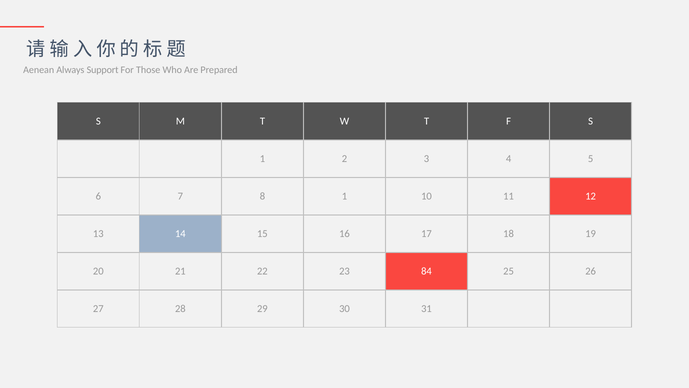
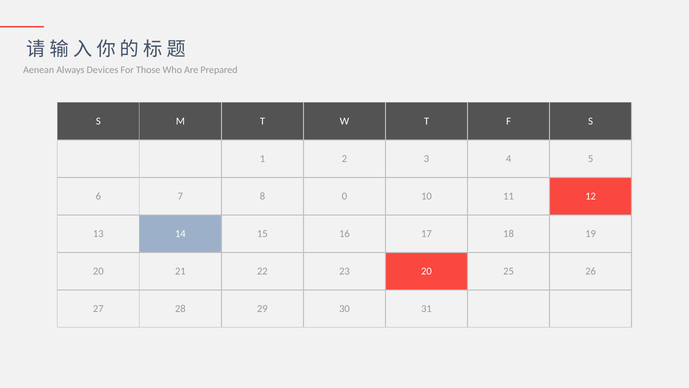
Support: Support -> Devices (103, 70)
8 1: 1 -> 0 (344, 196)
23 84: 84 -> 20 (427, 271)
